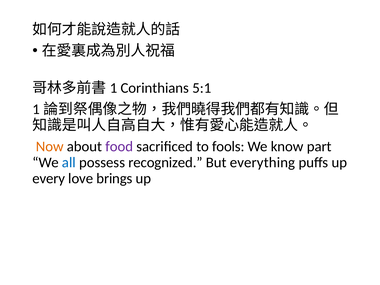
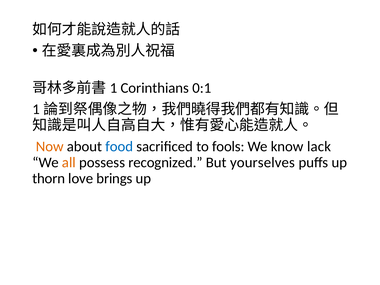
5:1: 5:1 -> 0:1 (202, 88)
food colour: purple -> blue (119, 147)
part: part -> lack (319, 147)
all colour: blue -> orange (69, 162)
everything: everything -> yourselves (263, 162)
every: every -> thorn (49, 178)
